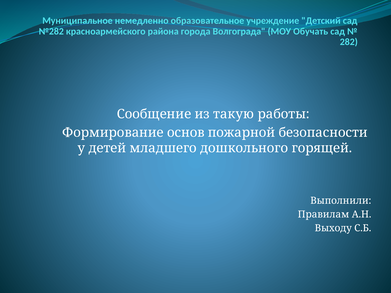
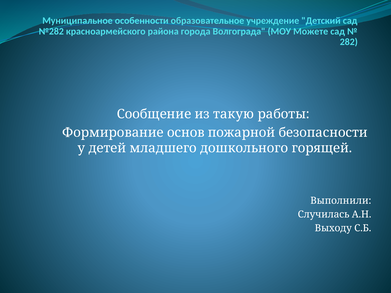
немедленно: немедленно -> особенности (142, 21)
Обучать: Обучать -> Можете (311, 31)
Правилам: Правилам -> Случилась (324, 215)
